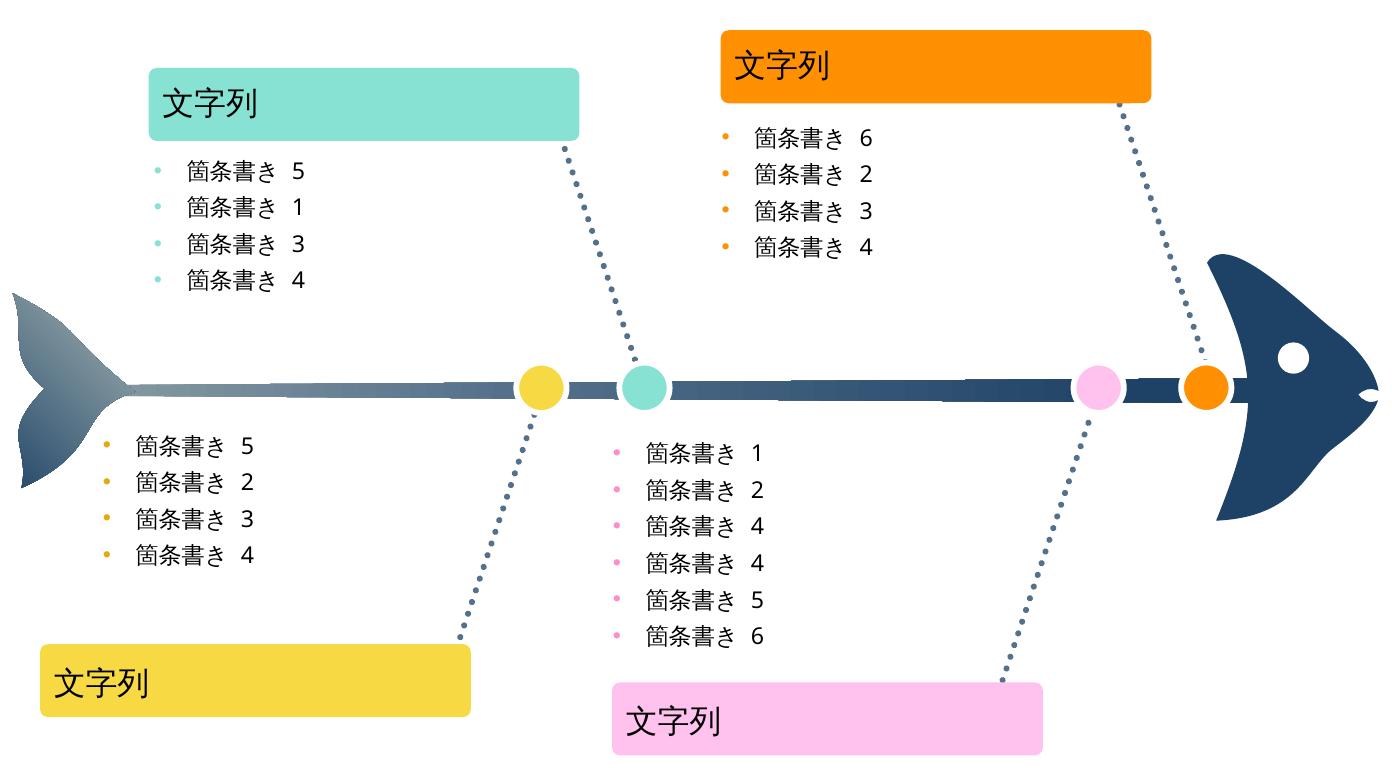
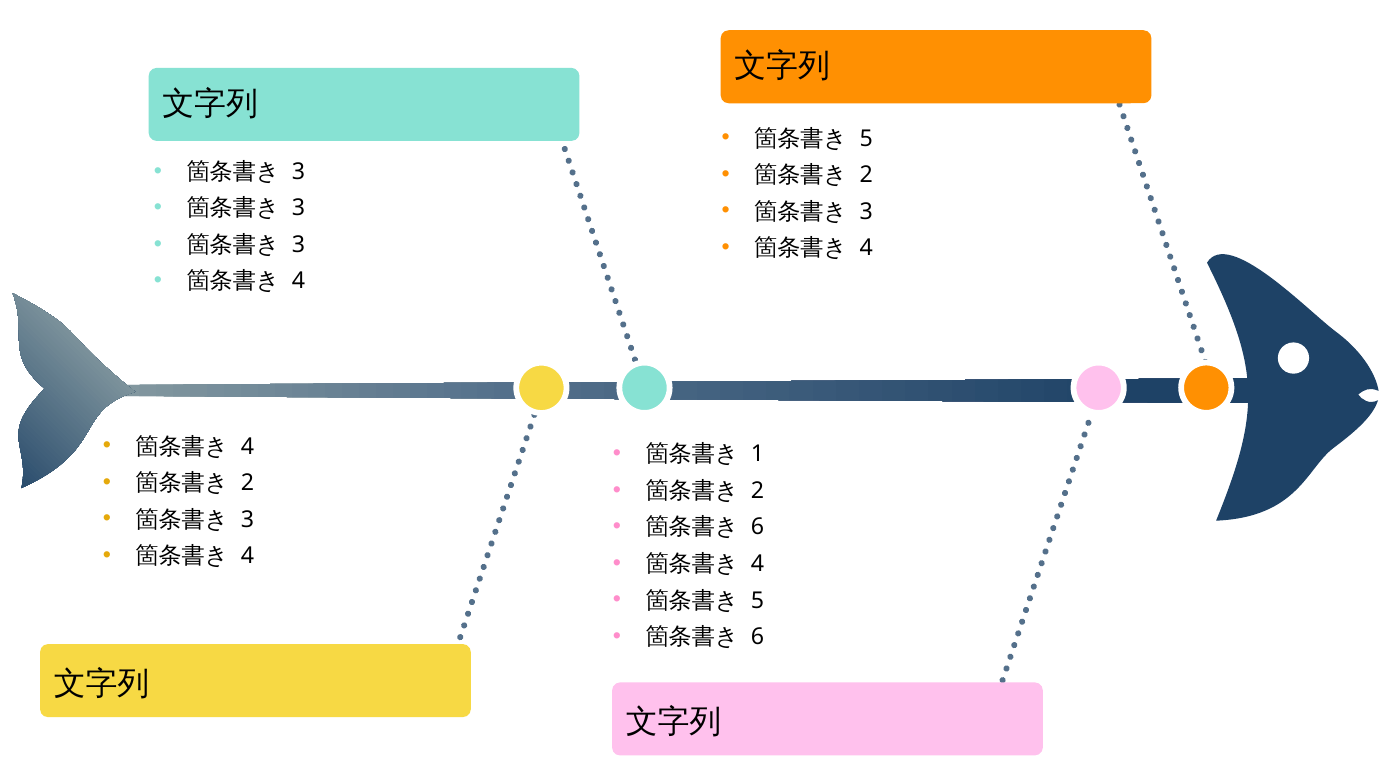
6: 6 -> 5 (866, 139)
5: 5 -> 3 (299, 172)
1: 1 -> 3 (299, 208)
5: 5 -> 4 (247, 446)
4: 4 -> 6 (758, 527)
